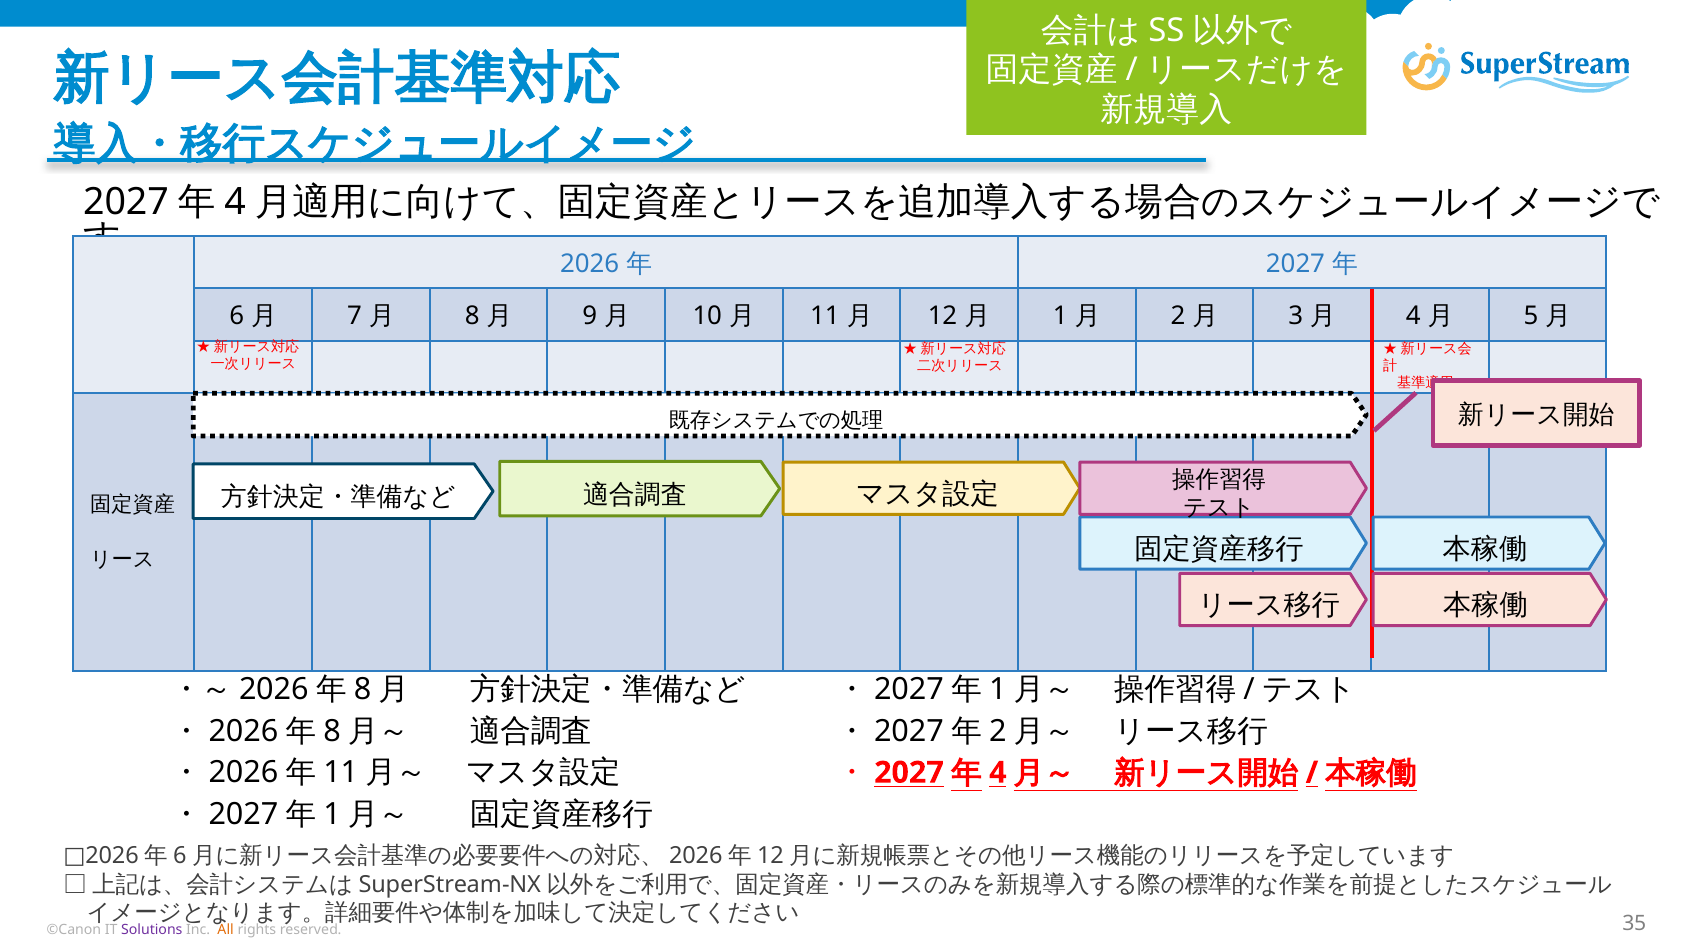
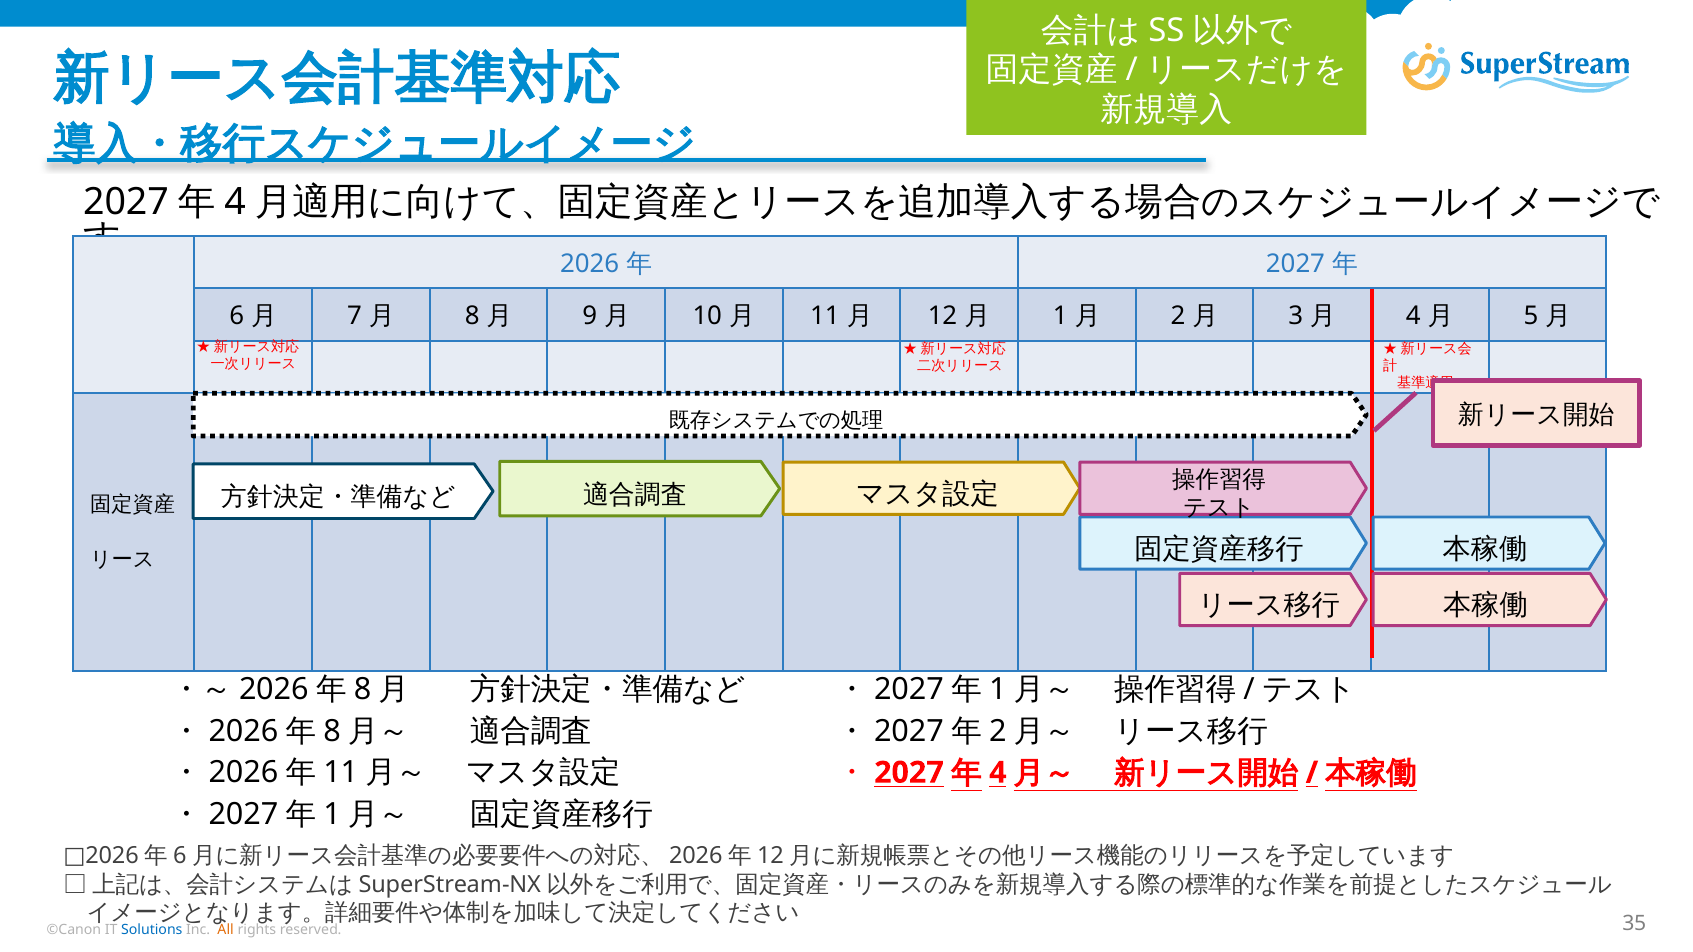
Solutions colour: purple -> blue (152, 931)
